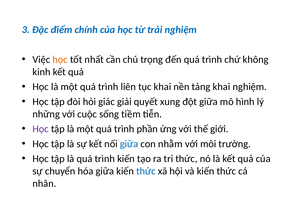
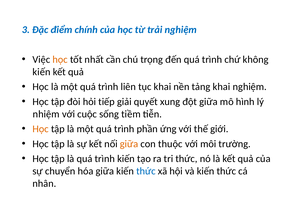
kinh: kinh -> kiến (42, 72)
giác: giác -> tiếp (107, 102)
những: những -> nhiệm (46, 114)
Học colour: purple -> orange (41, 129)
giữa colour: blue -> orange (129, 144)
nhằm: nhằm -> thuộc (170, 144)
